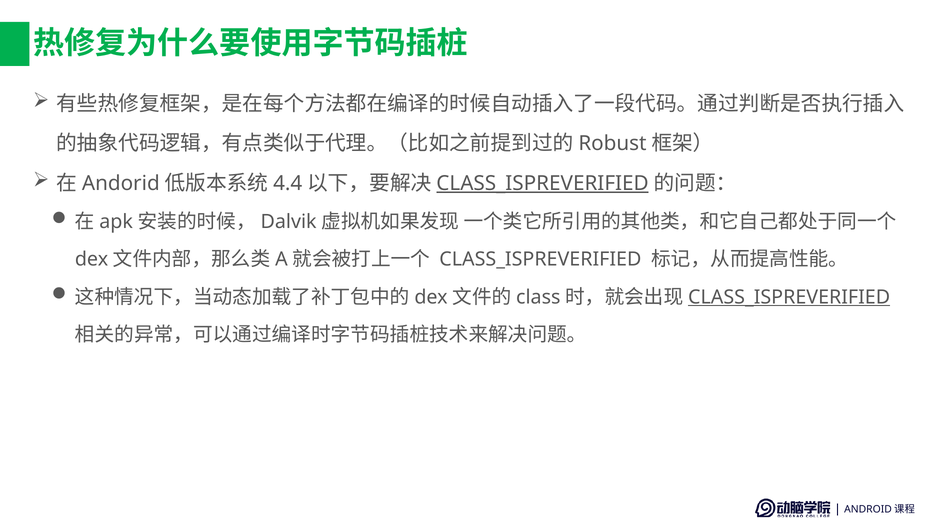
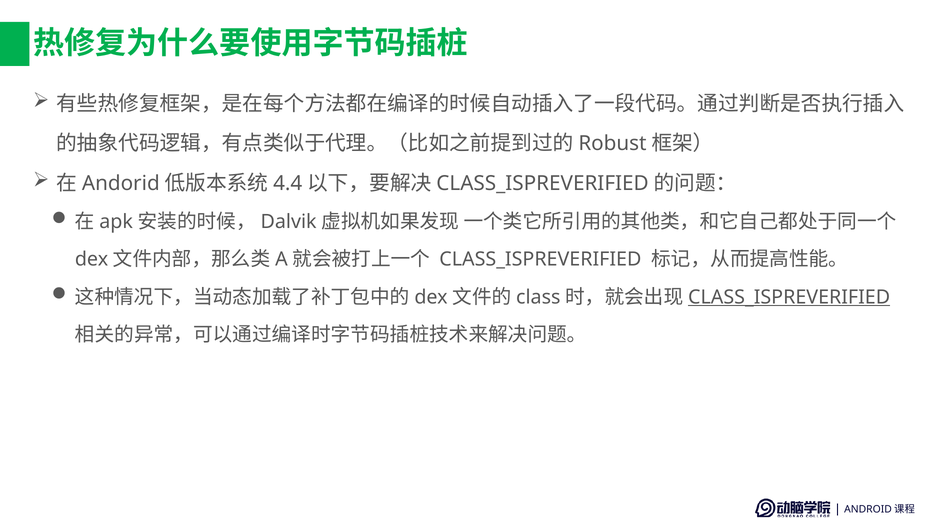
CLASS_ISPREVERIFIED underline: present -> none (543, 183)
